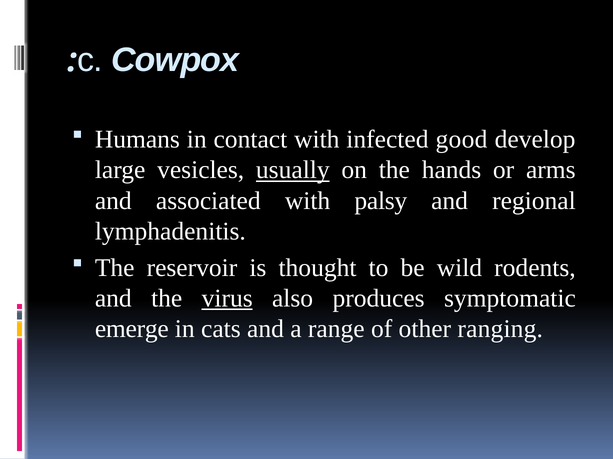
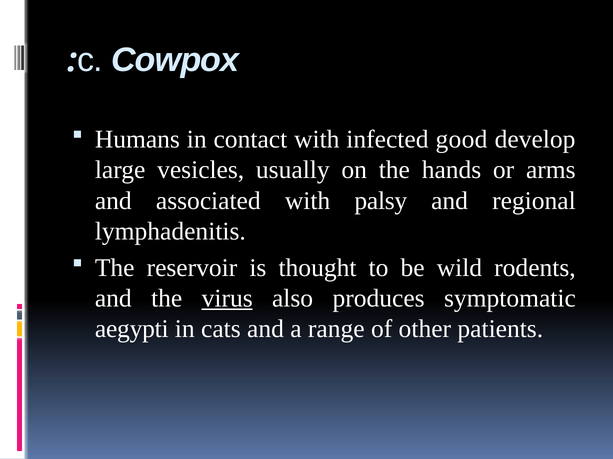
usually underline: present -> none (293, 170)
emerge: emerge -> aegypti (132, 330)
ranging: ranging -> patients (500, 330)
